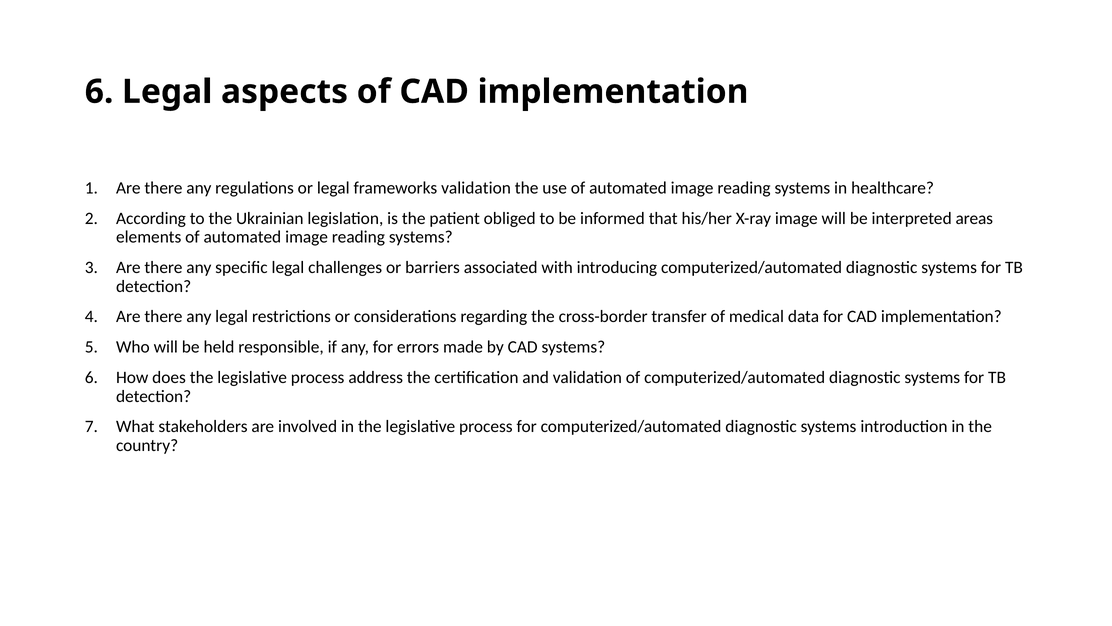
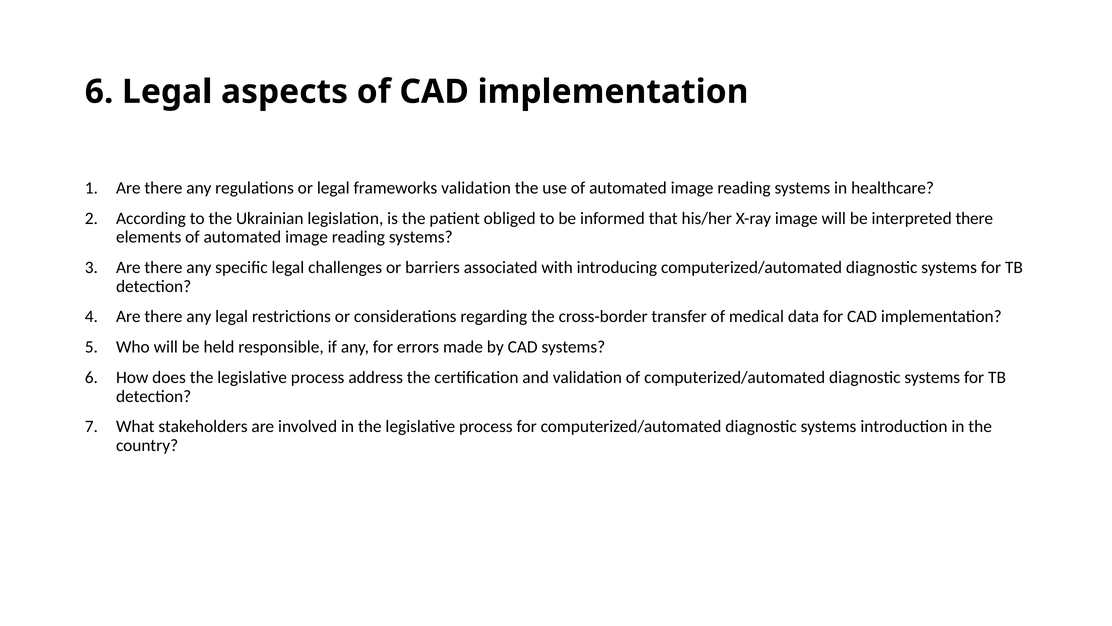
interpreted areas: areas -> there (974, 218)
